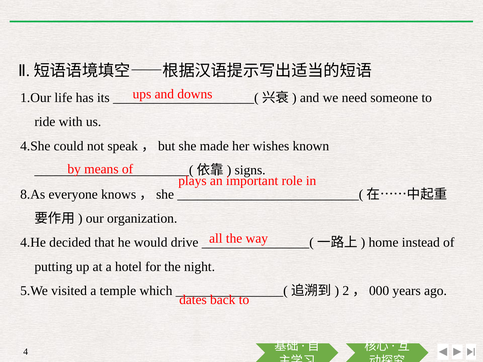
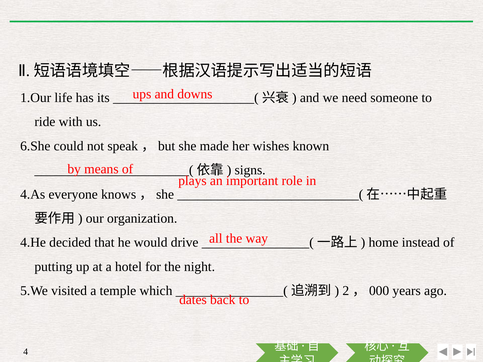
4.She: 4.She -> 6.She (35, 146)
8.As: 8.As -> 4.As (33, 194)
